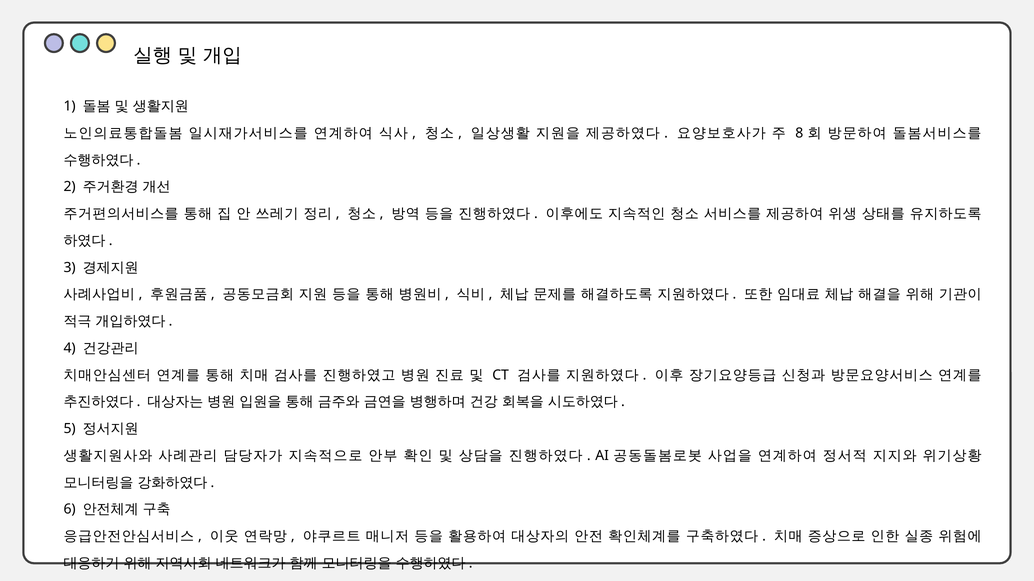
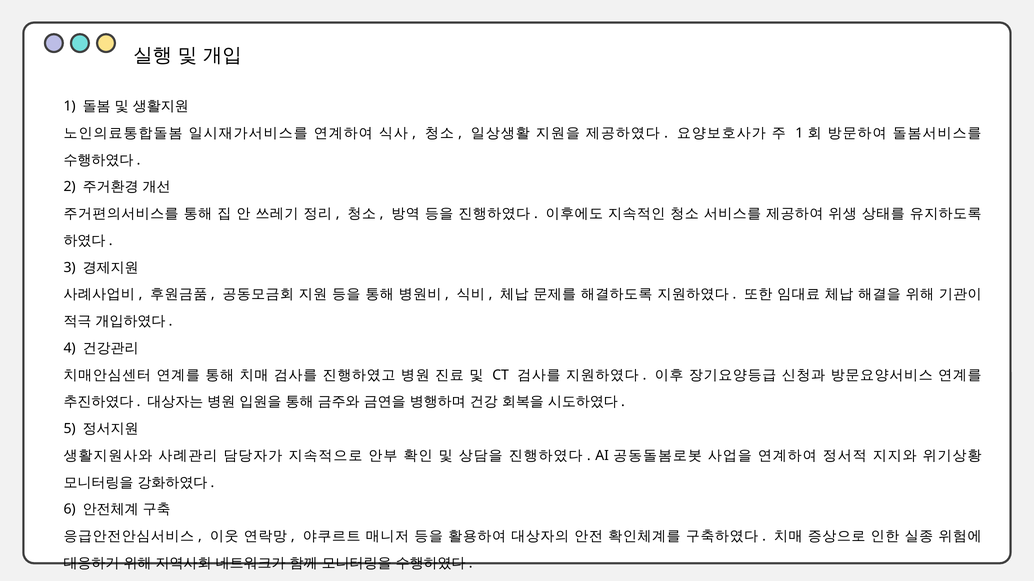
8: 8 -> 1 (799, 133)
